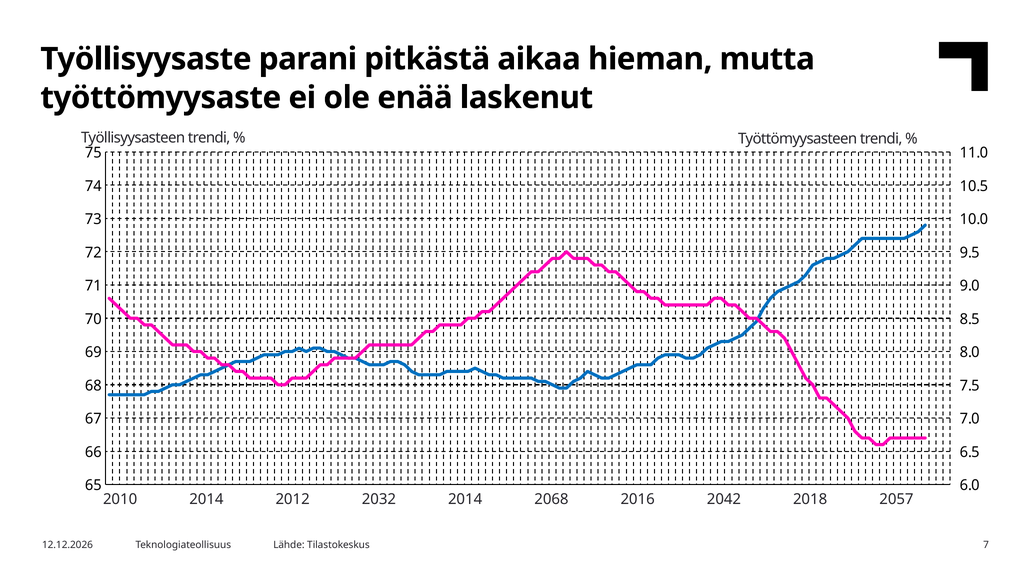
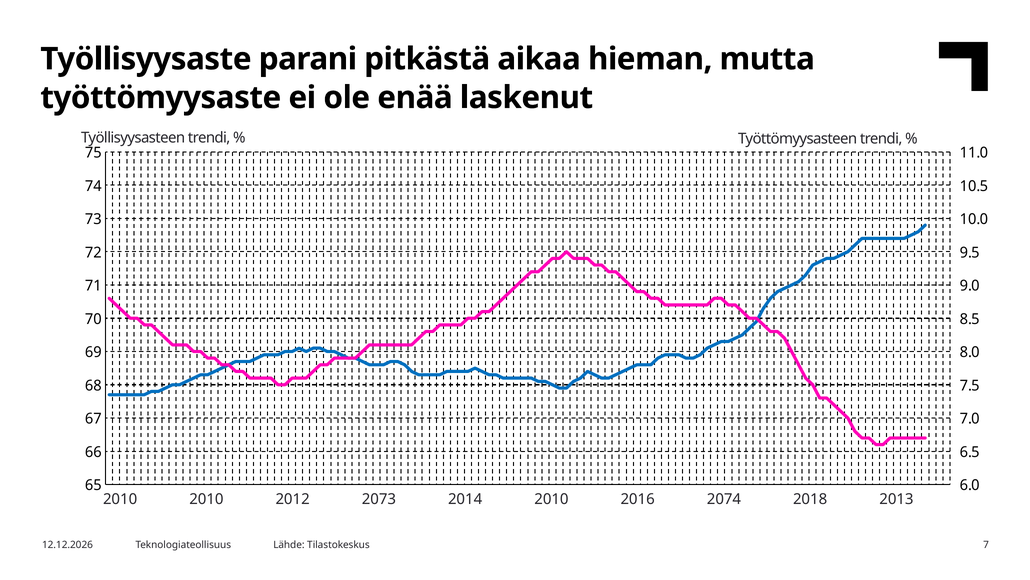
2010 2014: 2014 -> 2010 (206, 499)
2032: 2032 -> 2073 (379, 499)
2014 2068: 2068 -> 2010 (551, 499)
2042: 2042 -> 2074 (724, 499)
2057: 2057 -> 2013 (896, 499)
